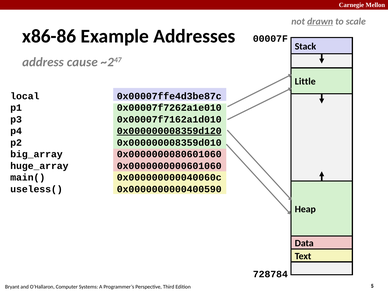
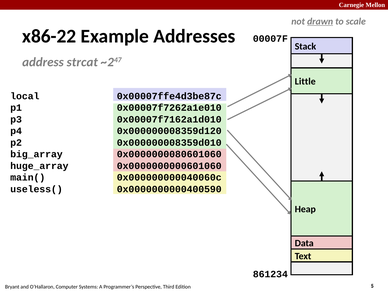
x86-86: x86-86 -> x86-22 (49, 36)
cause: cause -> strcat (82, 62)
0x000000008359d120 underline: present -> none (169, 131)
728784: 728784 -> 861234 (270, 274)
